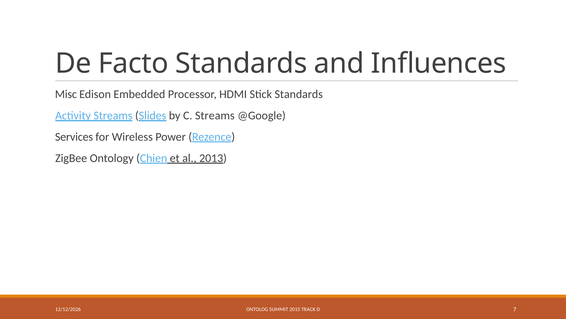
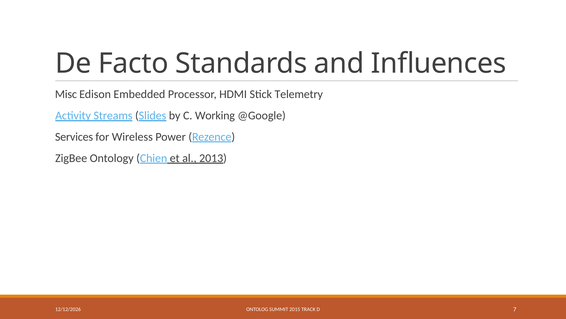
Stick Standards: Standards -> Telemetry (299, 94)
C Streams: Streams -> Working (215, 115)
